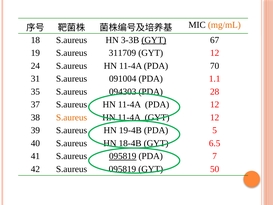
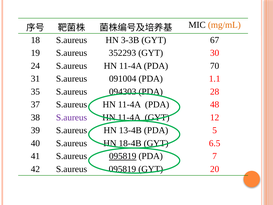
GYT underline: present -> none (154, 40)
311709: 311709 -> 352293 (122, 53)
12: 12 -> 30 (215, 53)
PDA 12: 12 -> 48 (215, 104)
S.aureus colour: orange -> purple (72, 117)
19-4B: 19-4B -> 13-4B (130, 130)
50: 50 -> 20 (215, 169)
